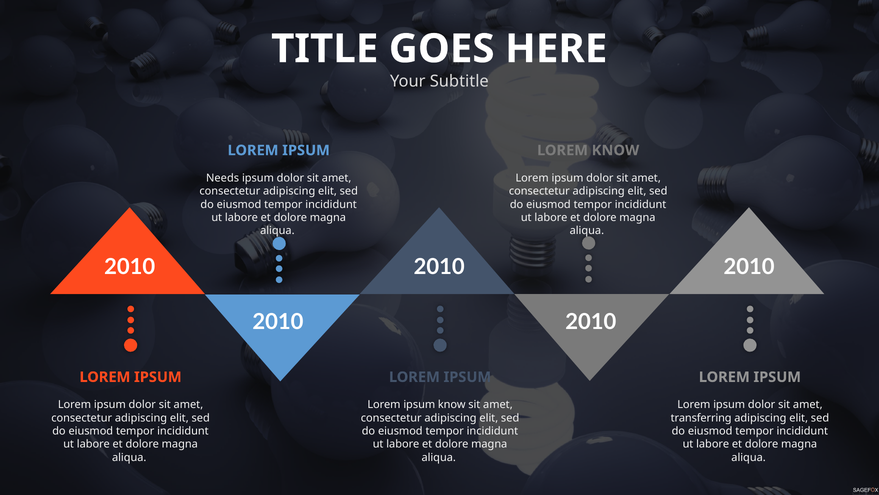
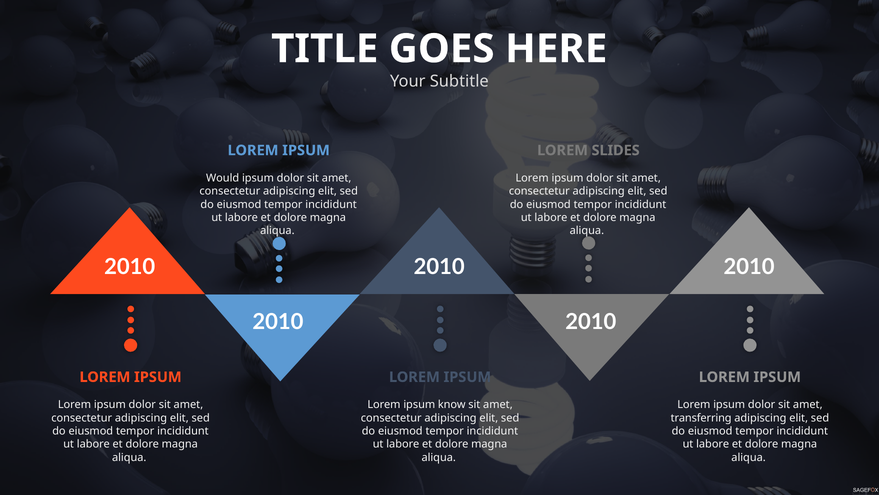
LOREM KNOW: KNOW -> SLIDES (616, 150)
Needs: Needs -> Would (223, 178)
